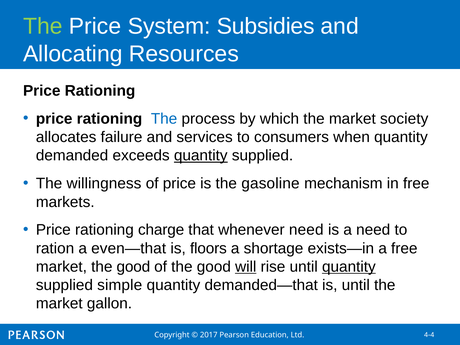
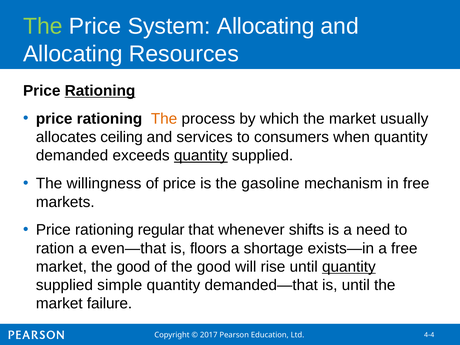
System Subsidies: Subsidies -> Allocating (266, 26)
Rationing underline: none -> present (100, 91)
The colour: blue -> orange (164, 119)
society: society -> usually (404, 119)
failure: failure -> ceiling (122, 137)
charge: charge -> regular (161, 230)
whenever need: need -> shifts (306, 230)
will underline: present -> none (246, 267)
gallon: gallon -> failure (110, 304)
